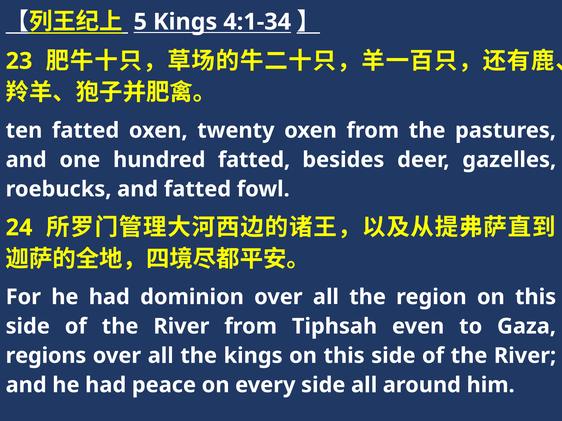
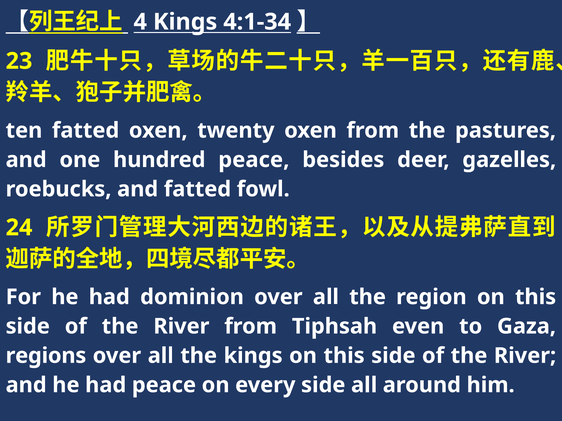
5: 5 -> 4 (140, 22)
hundred fatted: fatted -> peace (254, 160)
